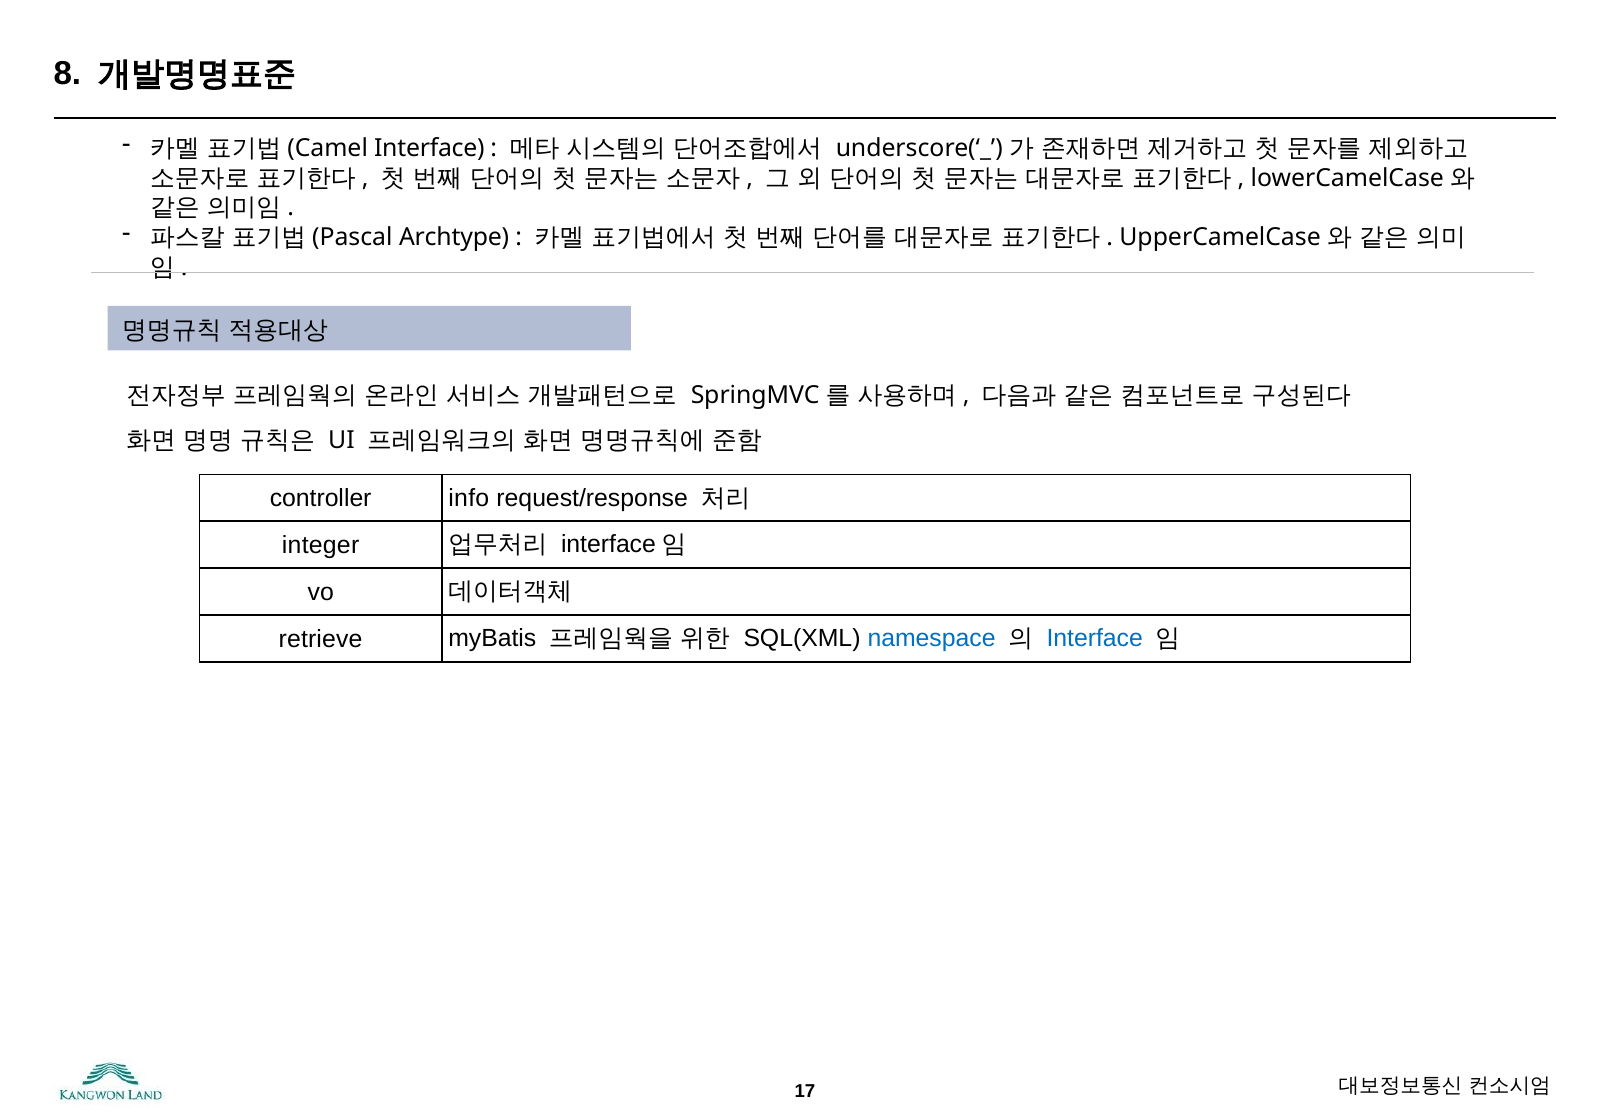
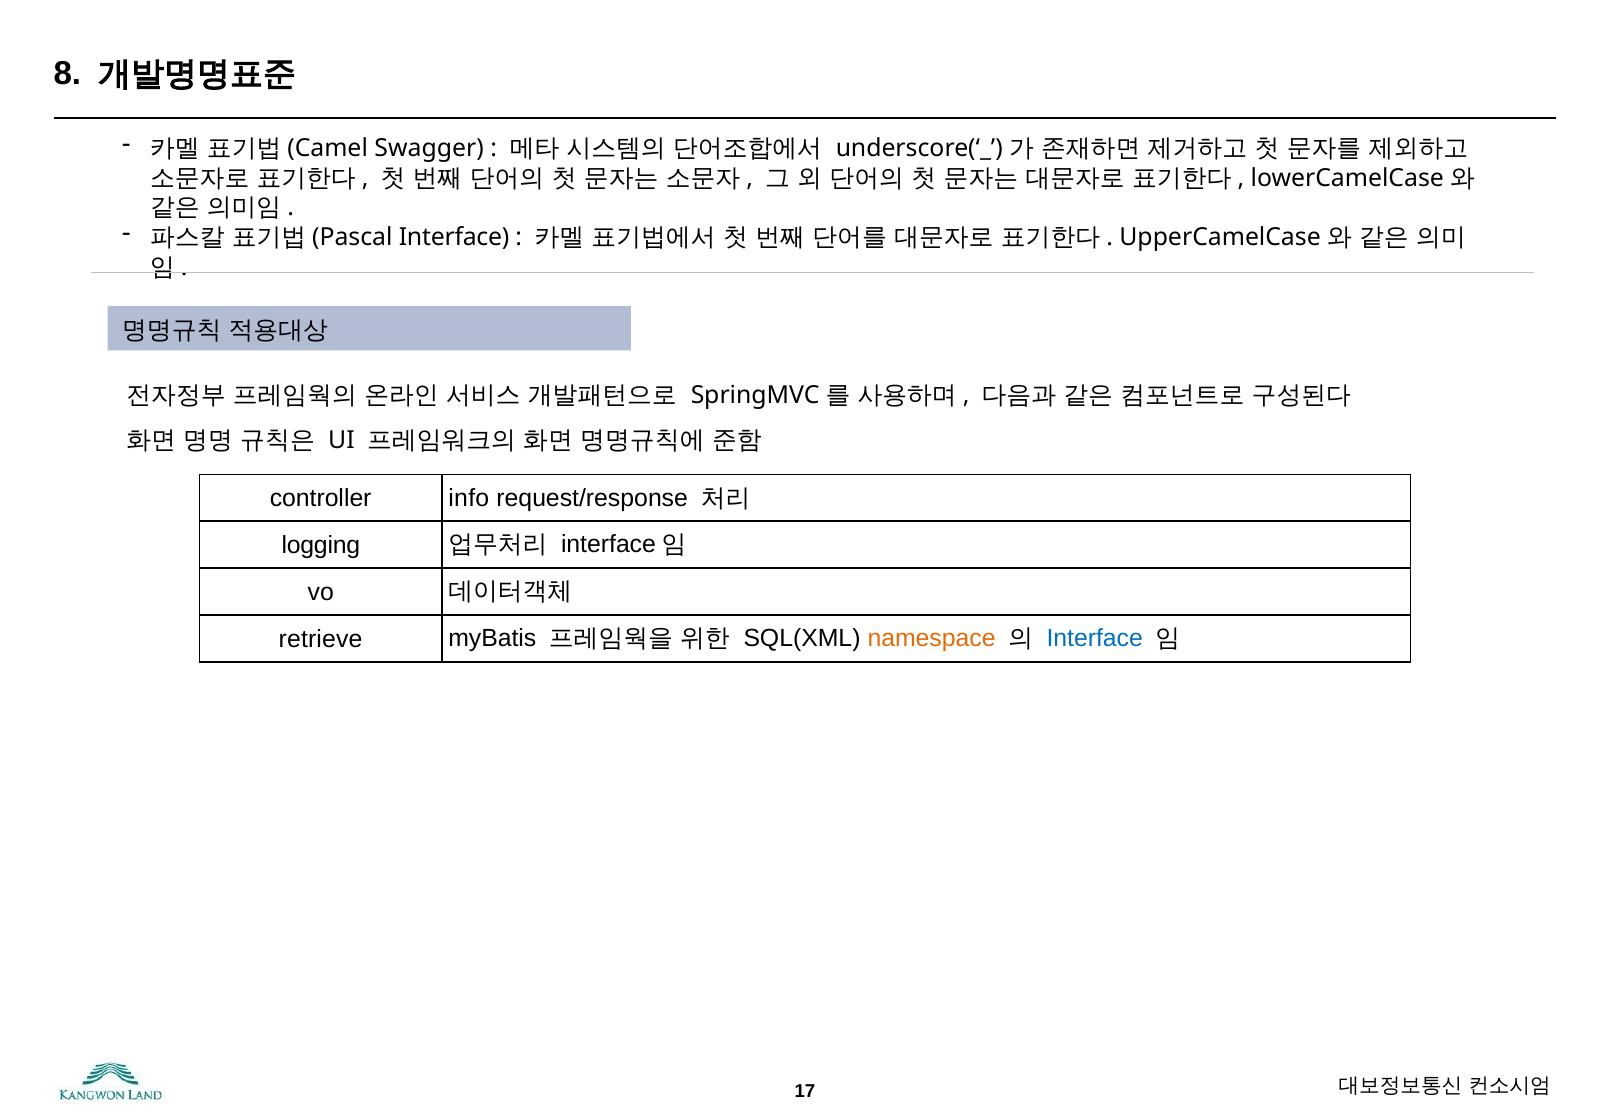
Interface: Interface -> Swagger (429, 148)
Archtype: Archtype -> Interface (454, 238)
integer: integer -> logging (321, 545)
namespace colour: blue -> orange (932, 639)
